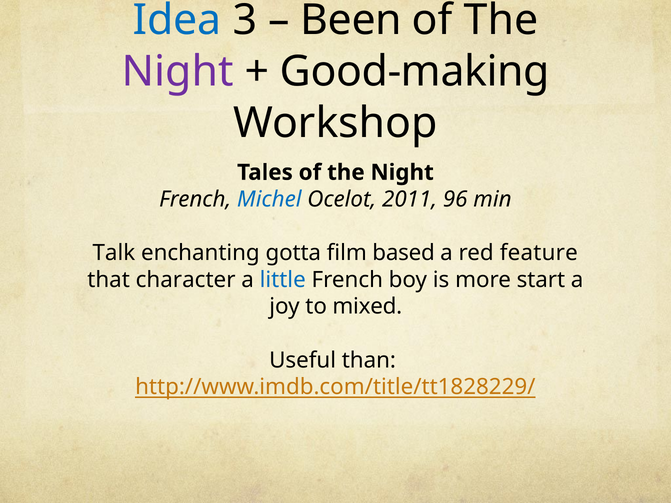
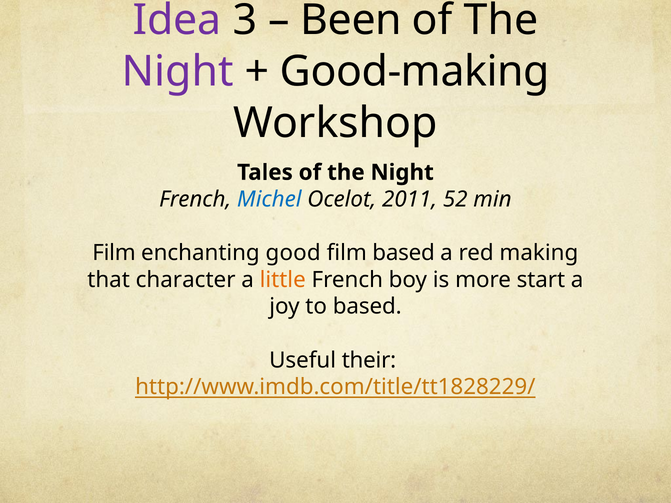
Idea colour: blue -> purple (177, 20)
96: 96 -> 52 (455, 199)
Talk: Talk -> Film (114, 253)
gotta: gotta -> good (293, 253)
feature: feature -> making (539, 253)
little colour: blue -> orange (283, 280)
to mixed: mixed -> based (367, 307)
than: than -> their (369, 360)
